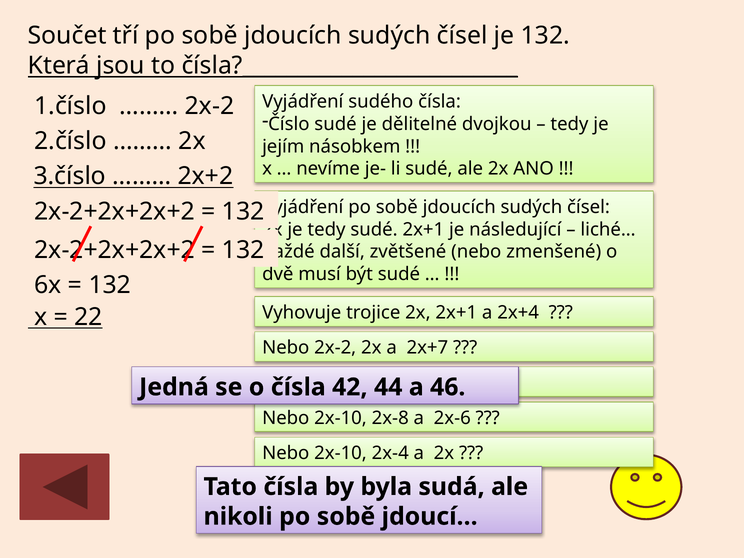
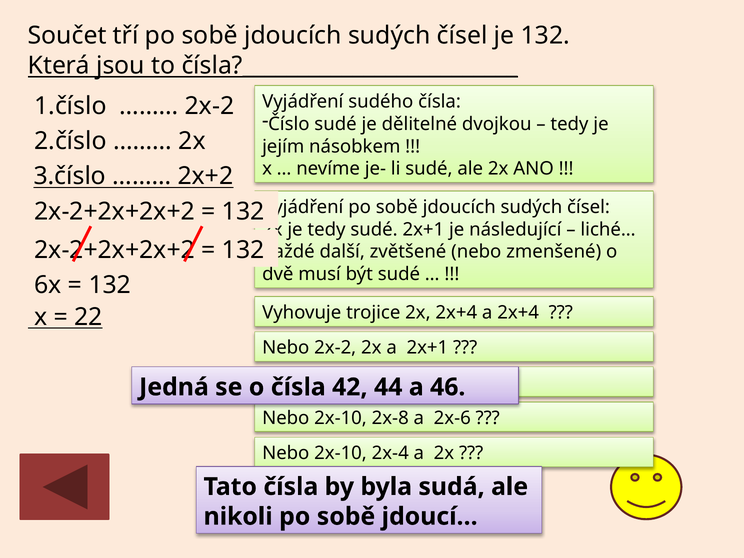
2x 2x+1: 2x+1 -> 2x+4 (456, 313)
a 2x+7: 2x+7 -> 2x+1 (427, 348)
